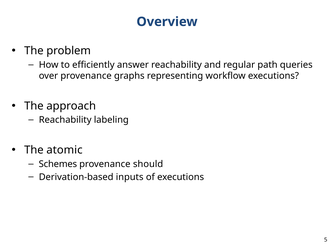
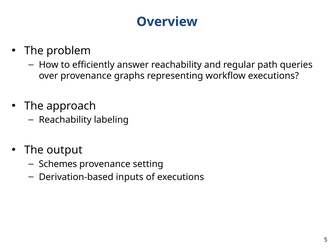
atomic: atomic -> output (64, 150)
should: should -> setting (148, 164)
